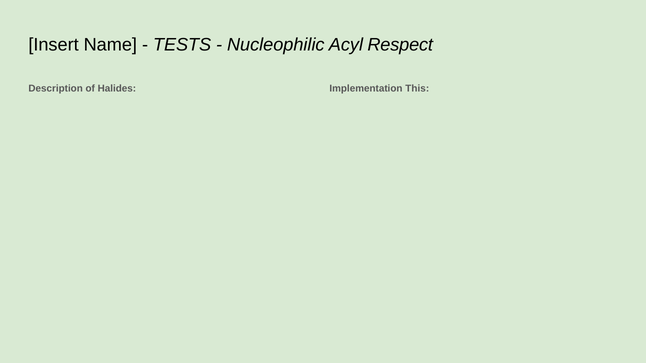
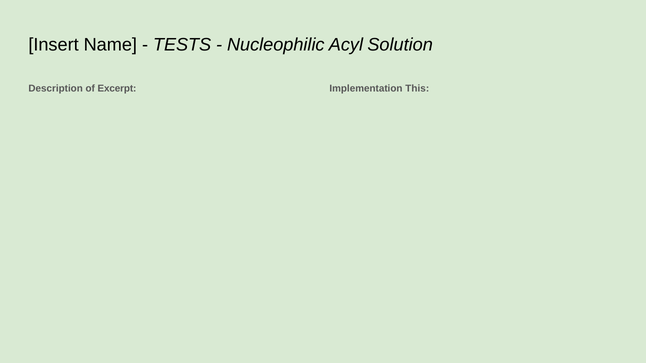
Respect: Respect -> Solution (400, 45)
Halides: Halides -> Excerpt (117, 89)
